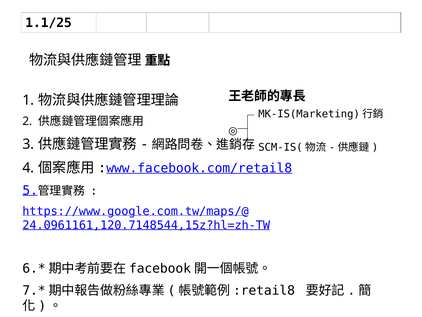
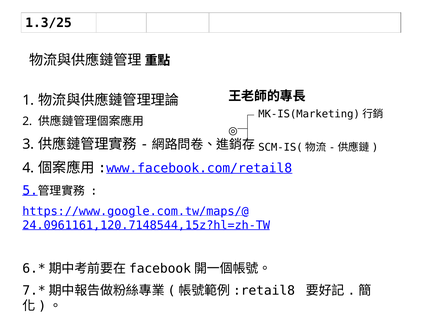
1.1/25: 1.1/25 -> 1.3/25 (49, 23)
